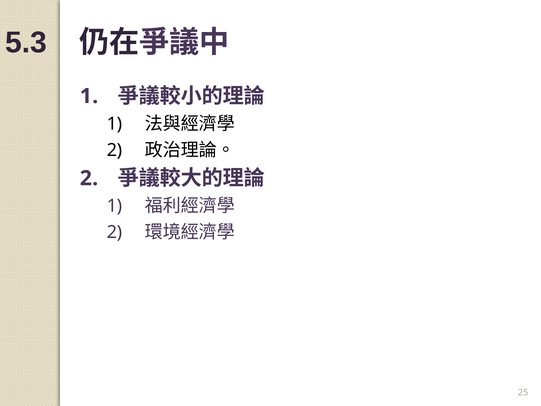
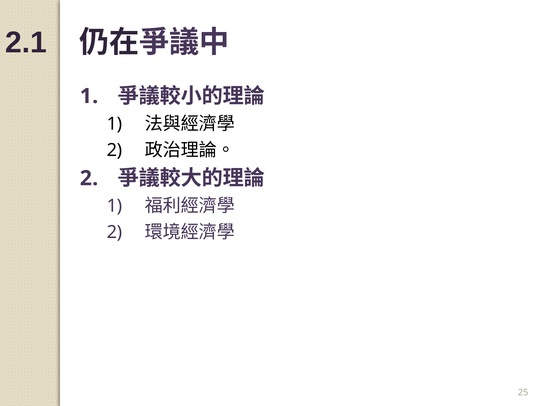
5.3: 5.3 -> 2.1 (26, 42)
